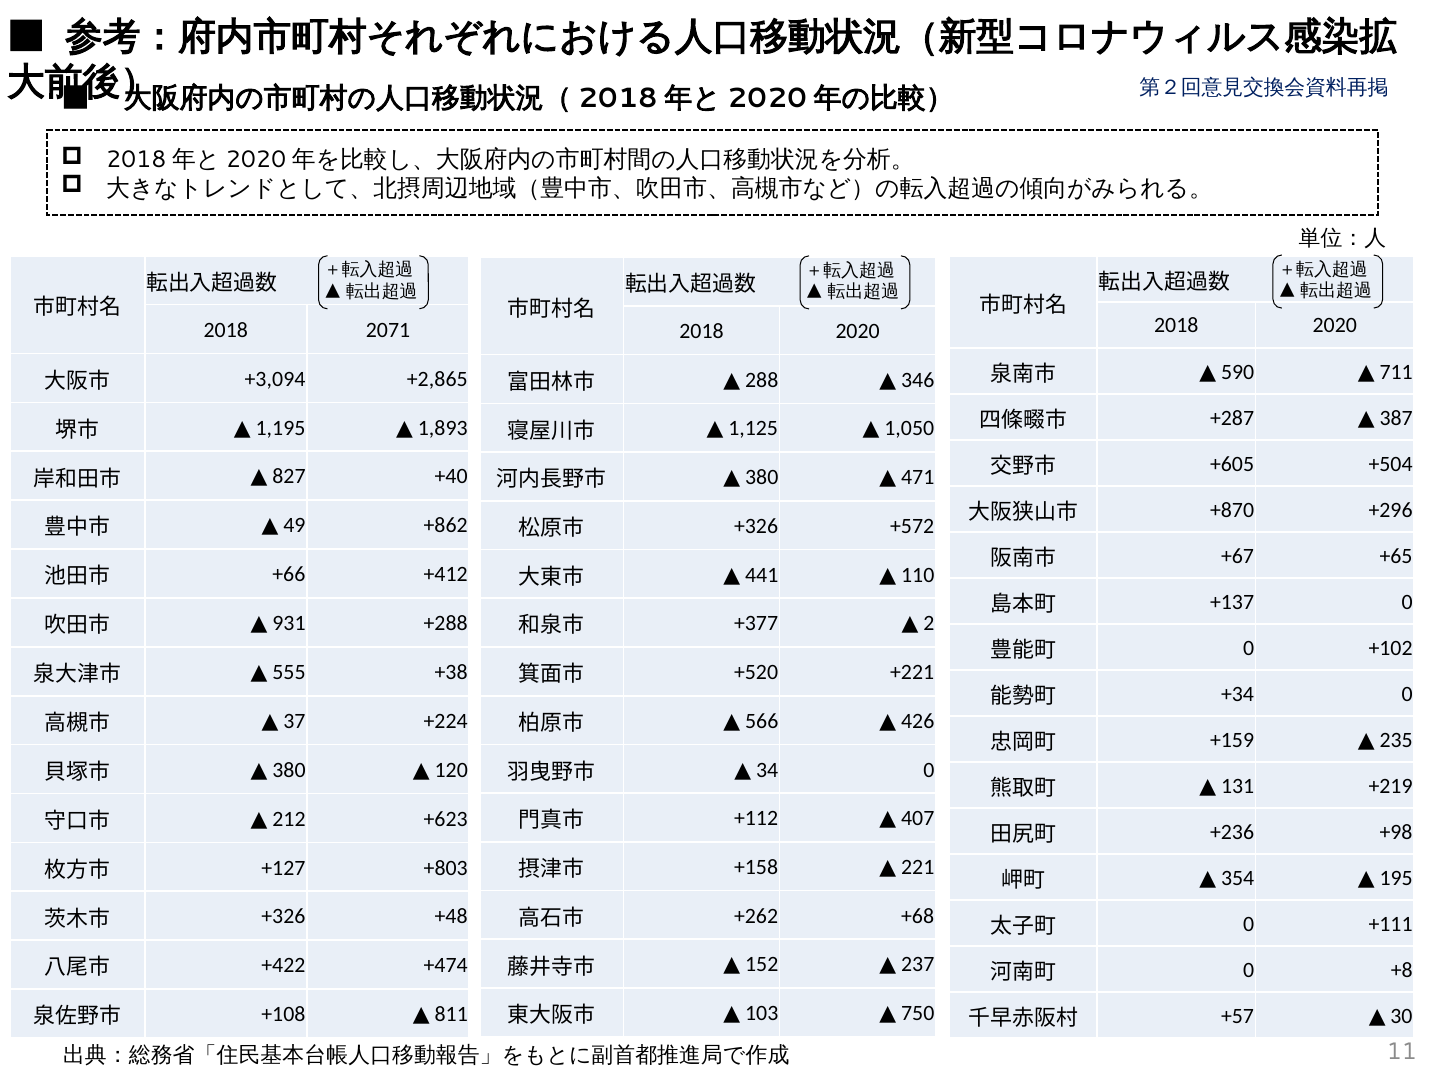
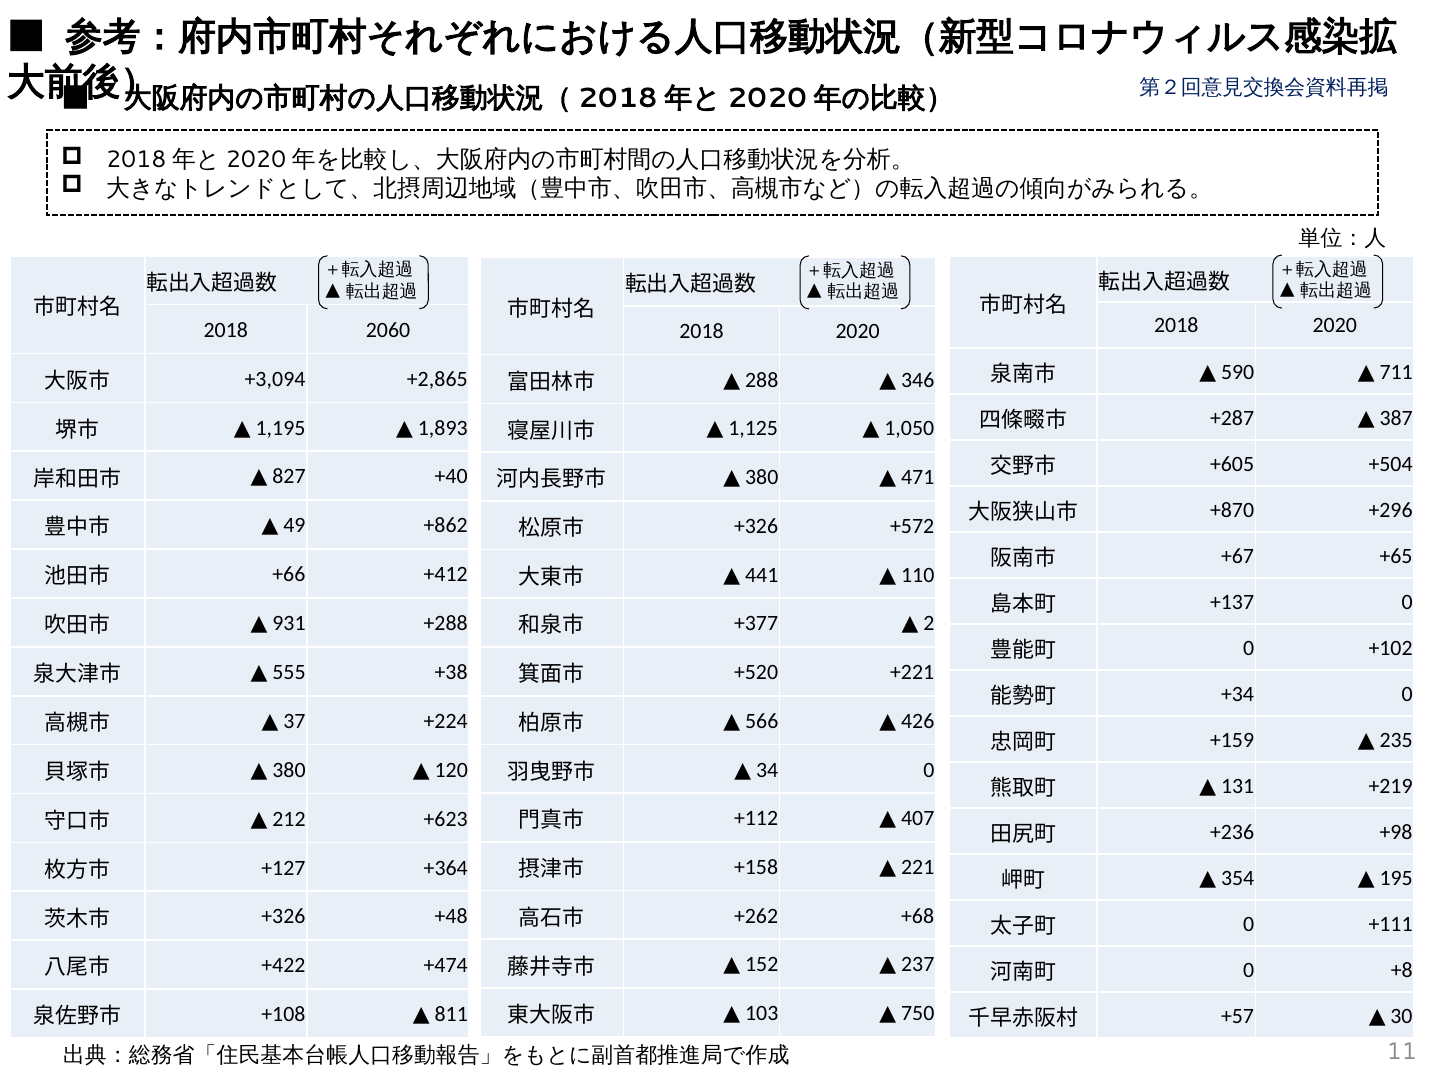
2071: 2071 -> 2060 (388, 330)
+803: +803 -> +364 (446, 868)
